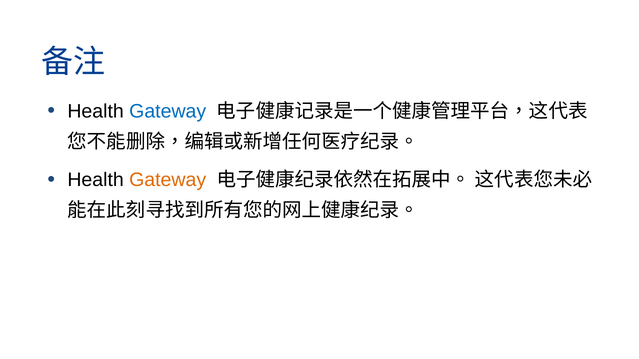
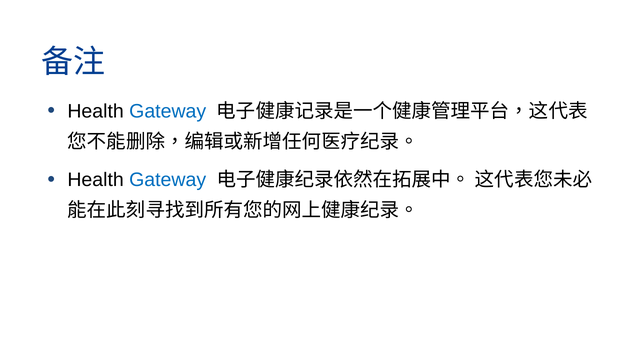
Gateway colour: orange -> blue (168, 180)
